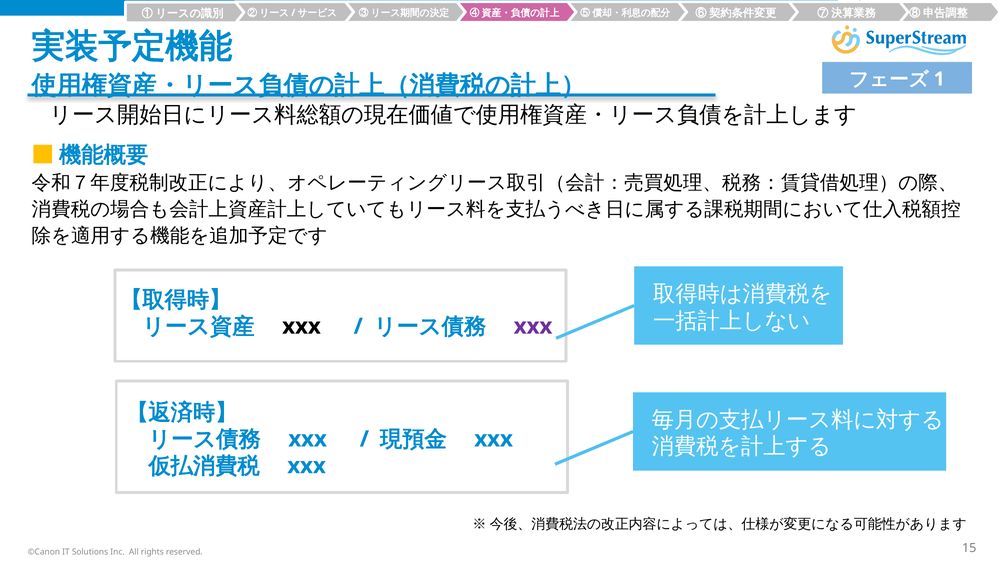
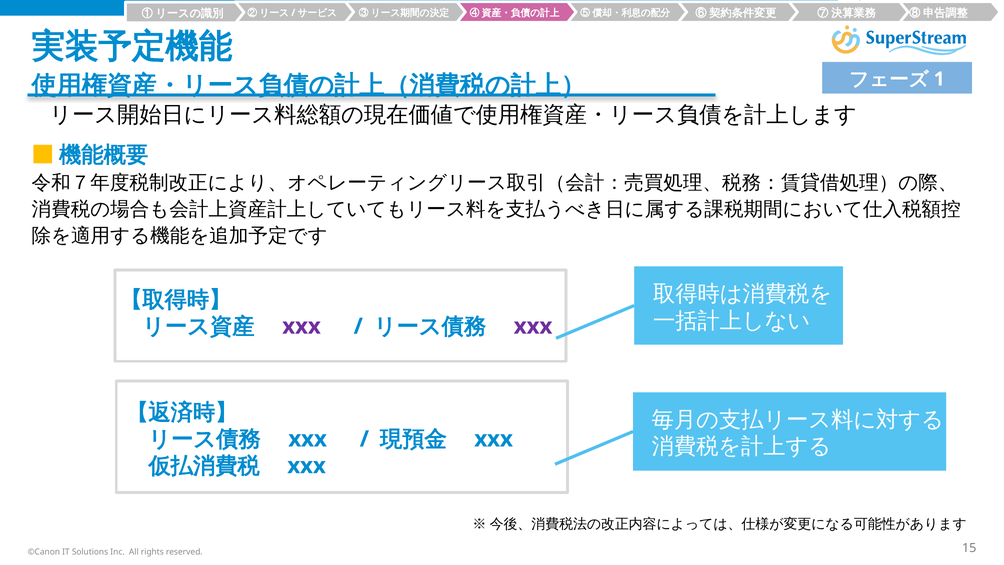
xxx colour: black -> purple (301, 326)
